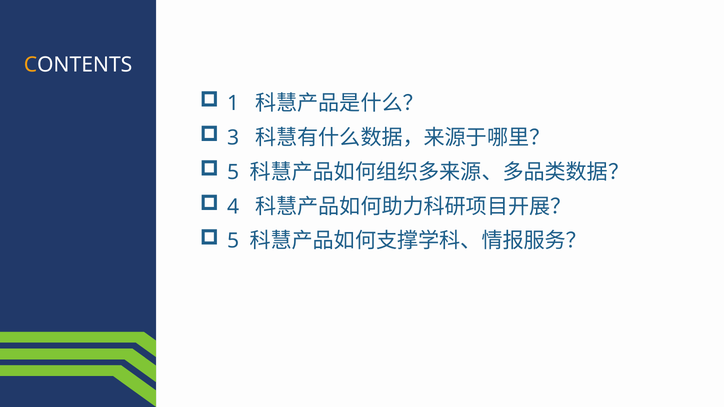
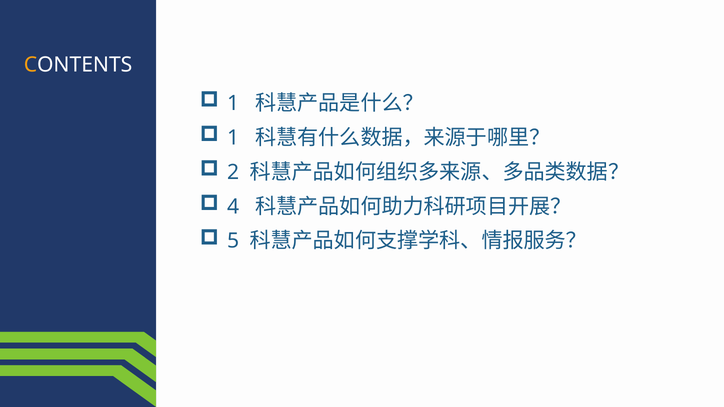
3: 3 -> 1 (233, 138)
5: 5 -> 2 (233, 172)
